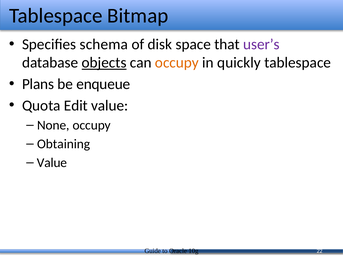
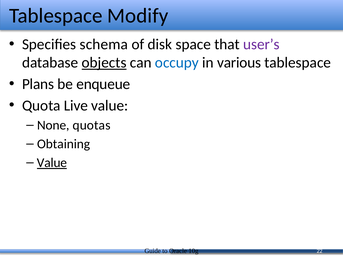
Bitmap: Bitmap -> Modify (138, 16)
occupy colour: orange -> blue (177, 62)
quickly: quickly -> various (239, 62)
Edit: Edit -> Live (76, 105)
None occupy: occupy -> quotas (92, 125)
Value underline: none -> present (52, 162)
